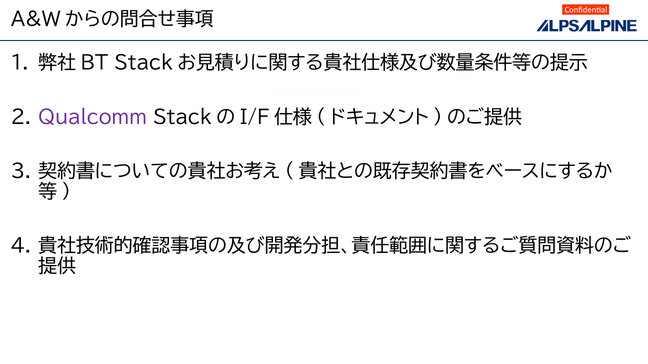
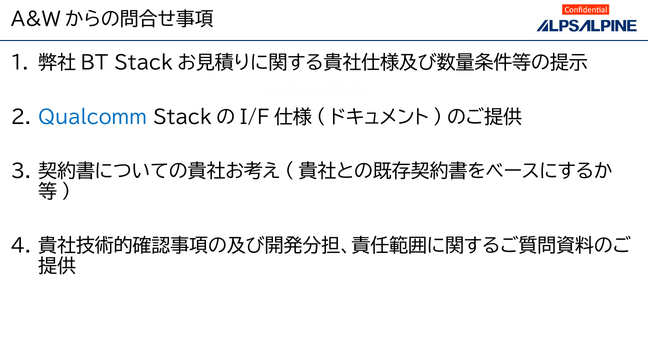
Qualcomm colour: purple -> blue (93, 118)
